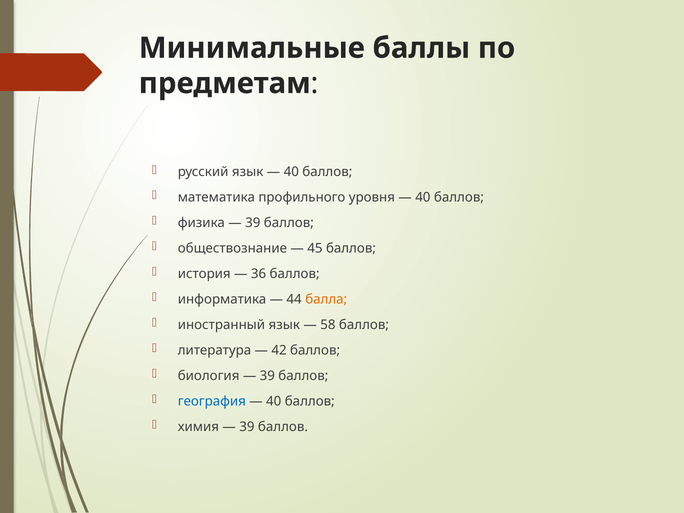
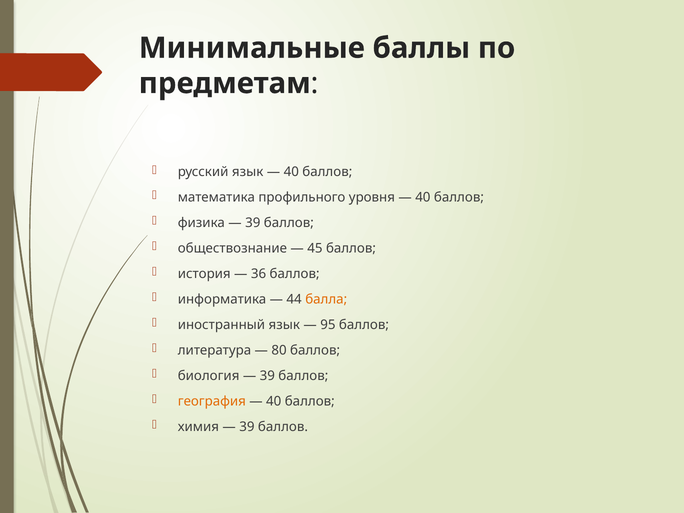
58: 58 -> 95 (328, 325)
42: 42 -> 80 (279, 350)
география colour: blue -> orange (212, 401)
